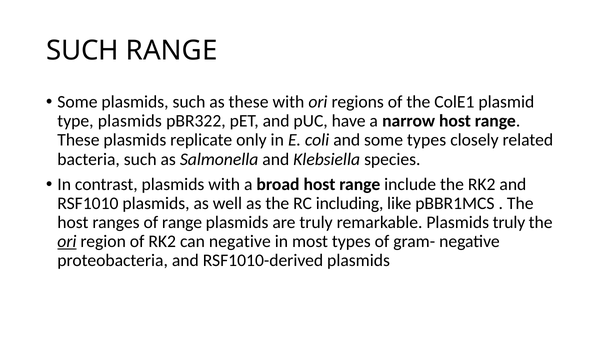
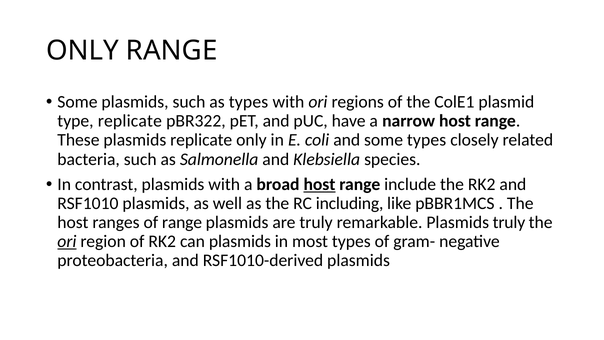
SUCH: SUCH -> ONLY (82, 51)
as these: these -> types (249, 102)
type plasmids: plasmids -> replicate (130, 121)
host underline: none -> present (319, 184)
can negative: negative -> plasmids (240, 241)
